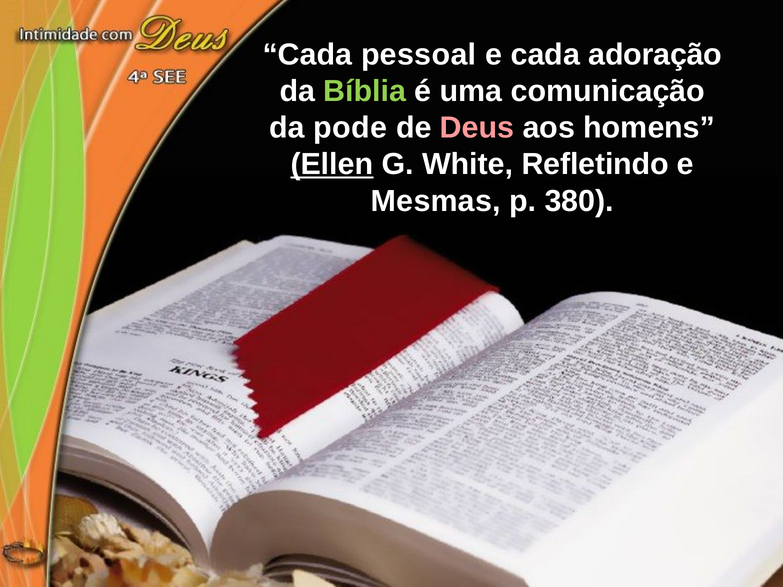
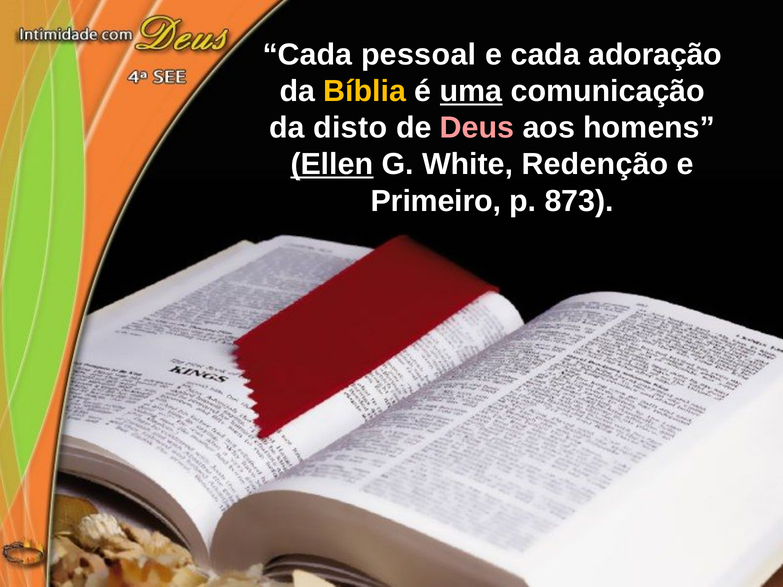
Bíblia colour: light green -> yellow (365, 91)
uma underline: none -> present (471, 91)
pode: pode -> disto (350, 128)
Refletindo: Refletindo -> Redenção (595, 164)
Mesmas: Mesmas -> Primeiro (436, 201)
380: 380 -> 873 (579, 201)
